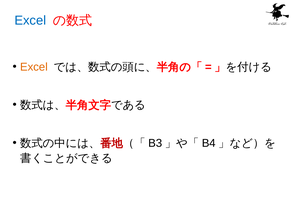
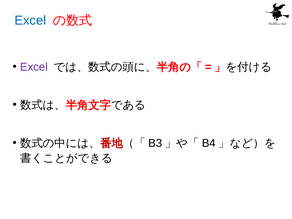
Excel colour: orange -> purple (34, 67)
